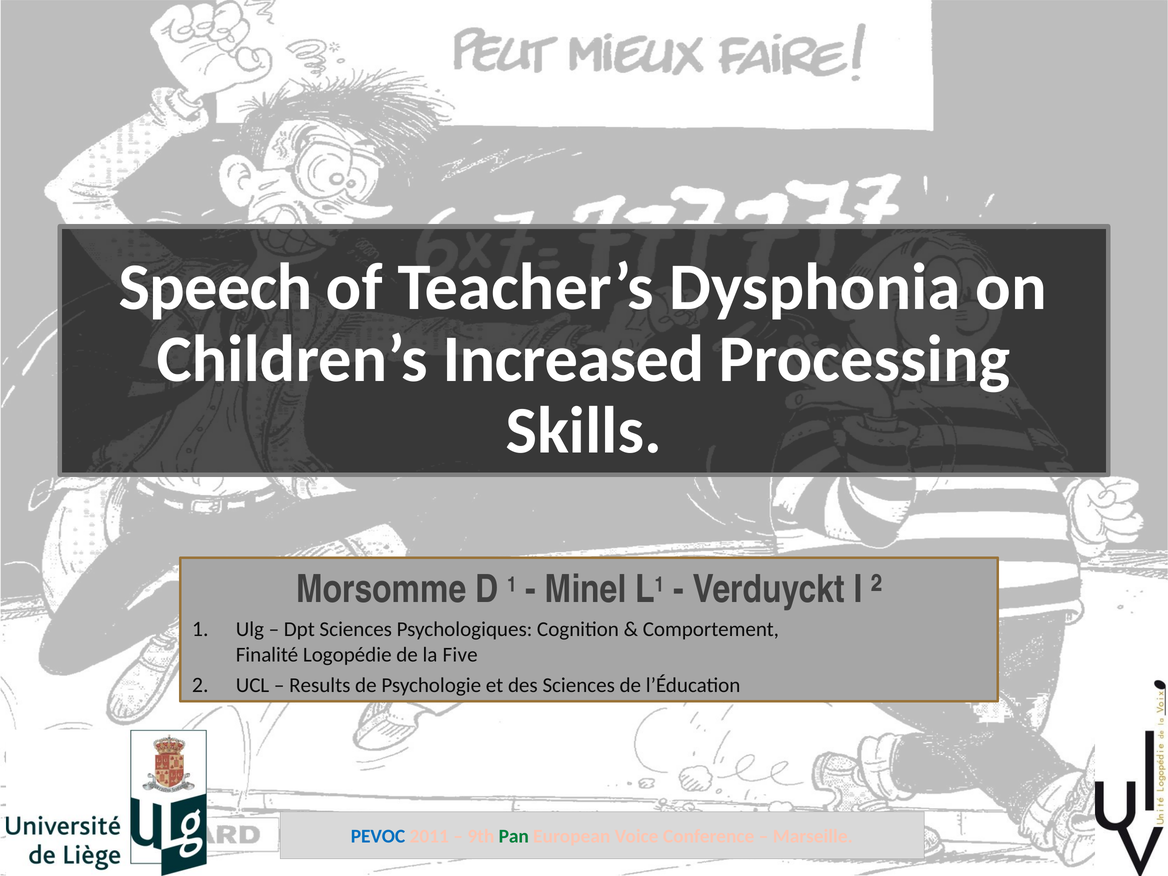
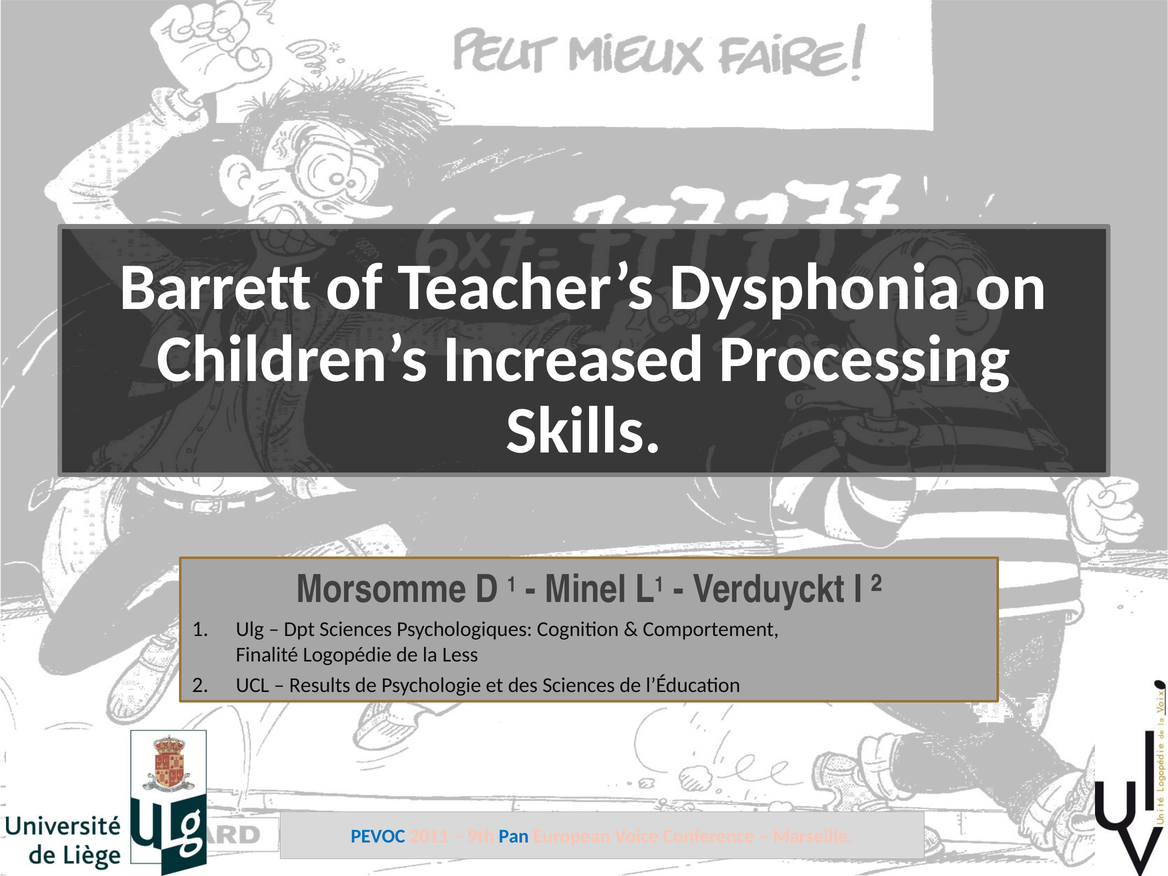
Speech: Speech -> Barrett (216, 287)
Five: Five -> Less (460, 655)
Pan colour: green -> blue (514, 836)
